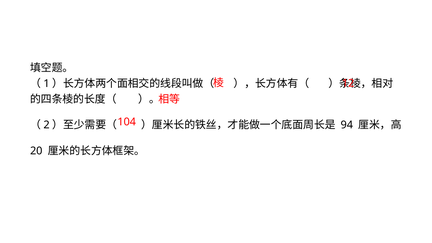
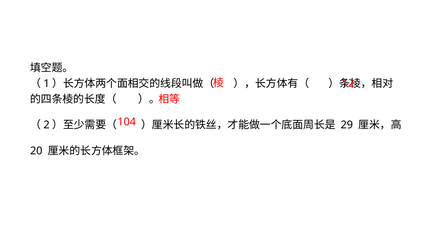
94: 94 -> 29 (347, 125)
